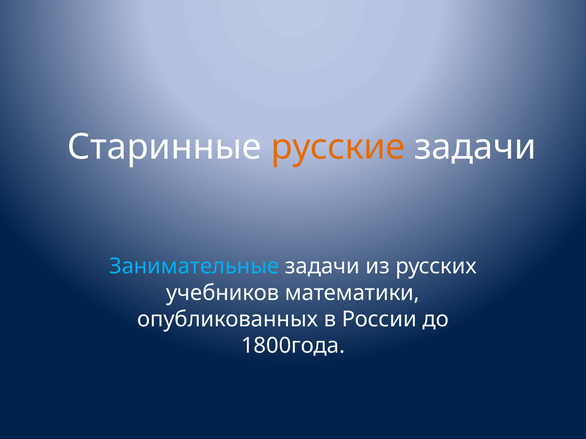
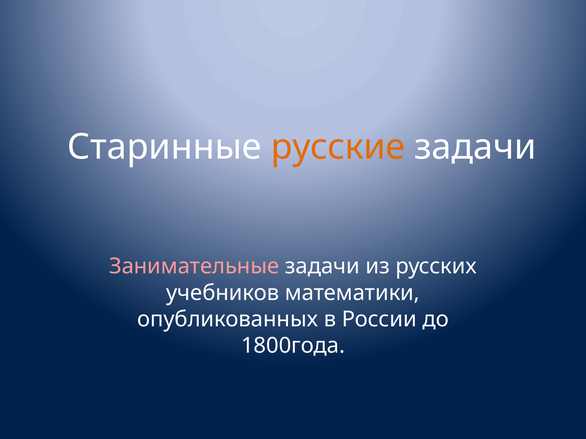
Занимательные colour: light blue -> pink (194, 267)
